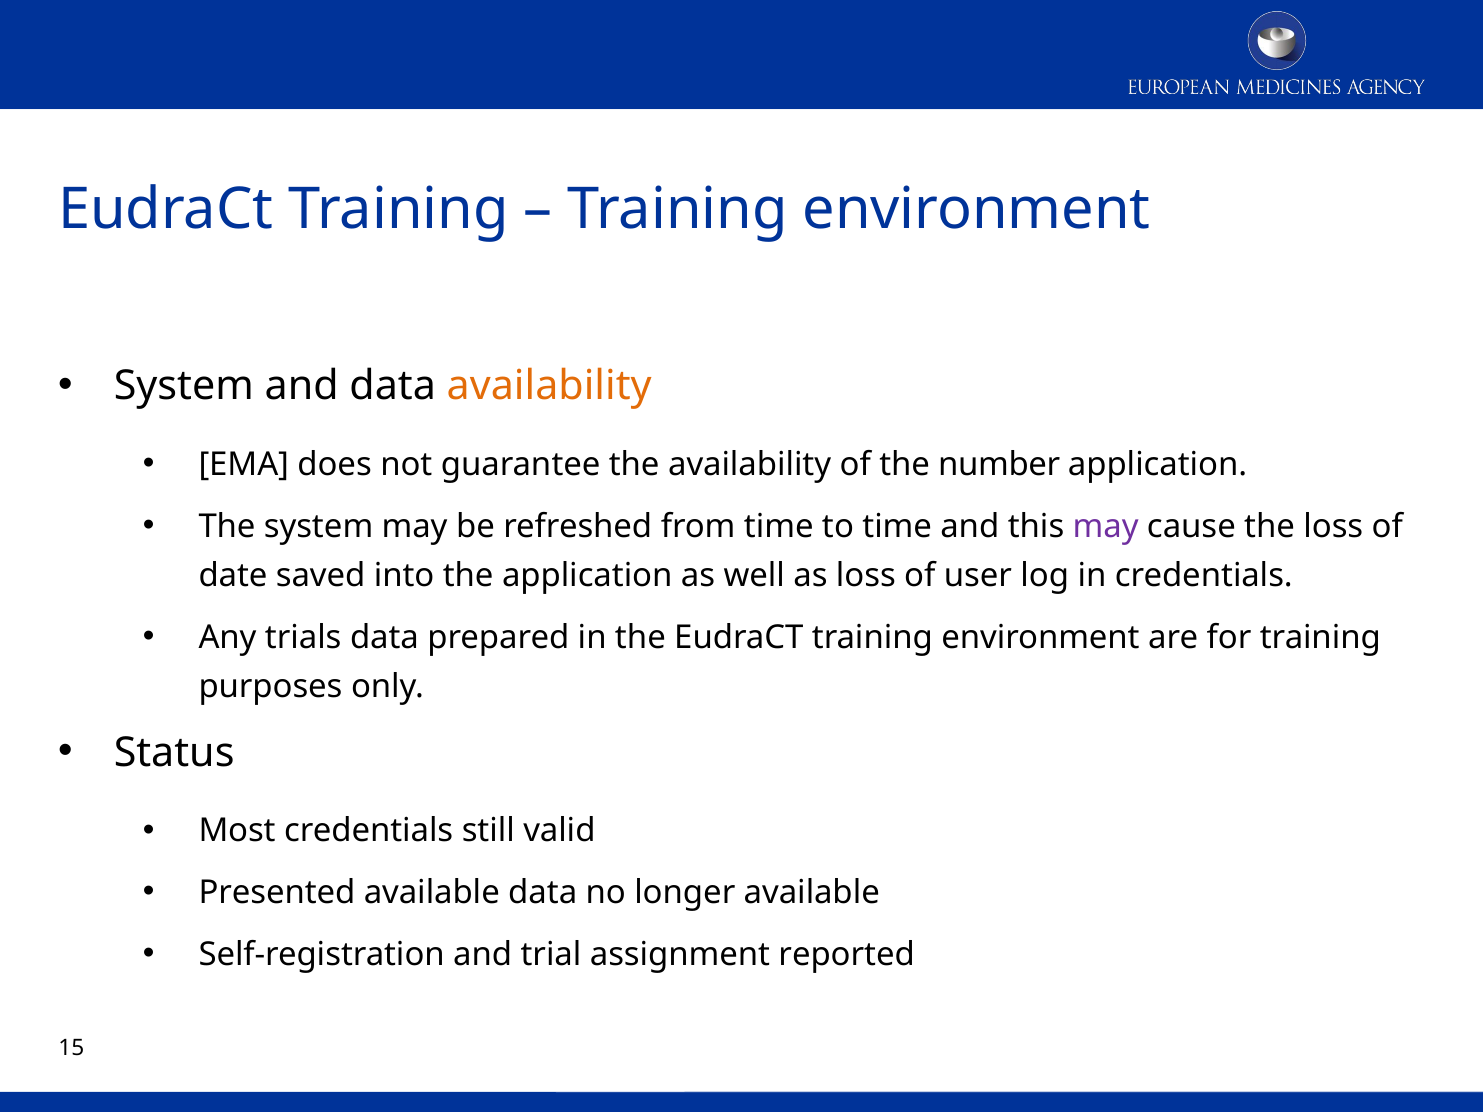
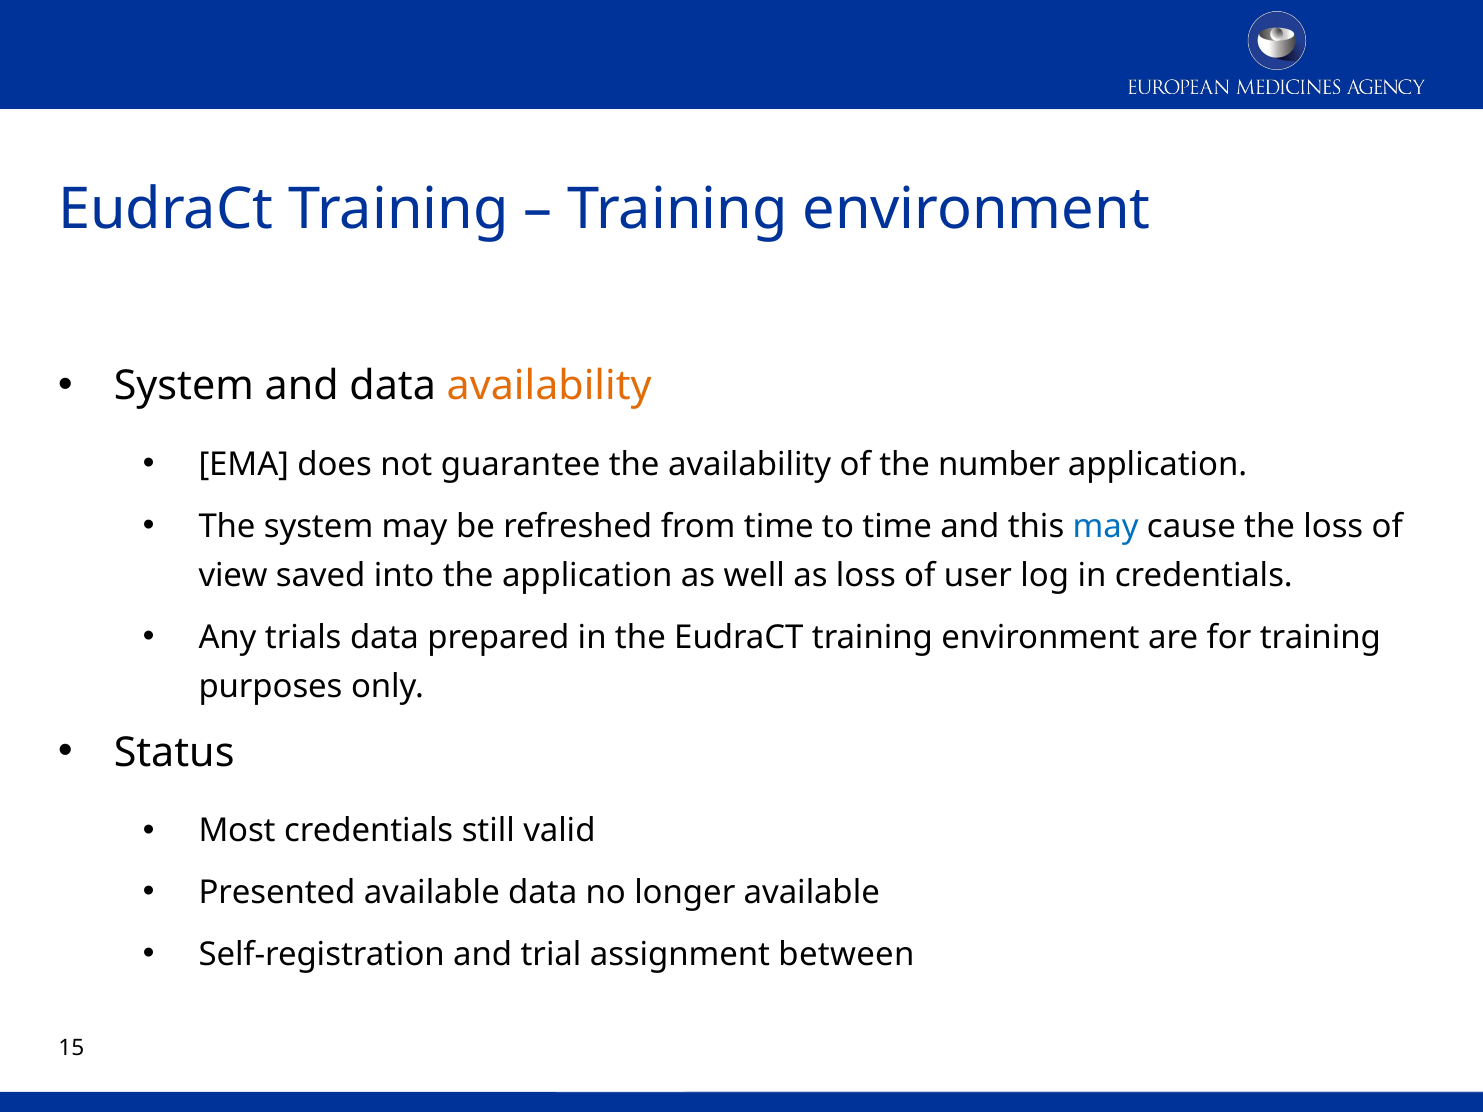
may colour: purple -> blue (1106, 526)
date: date -> view (233, 576)
reported: reported -> between (846, 955)
